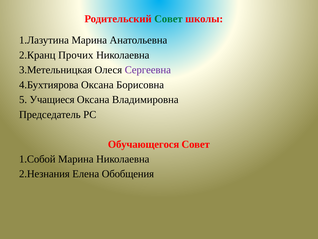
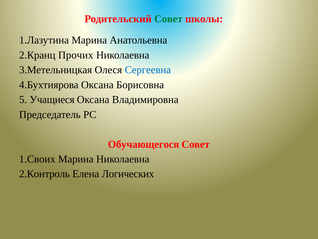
Сергеевна colour: purple -> blue (148, 70)
1.Собой: 1.Собой -> 1.Своих (37, 159)
2.Незнания: 2.Незнания -> 2.Контроль (44, 174)
Обобщения: Обобщения -> Логических (128, 174)
